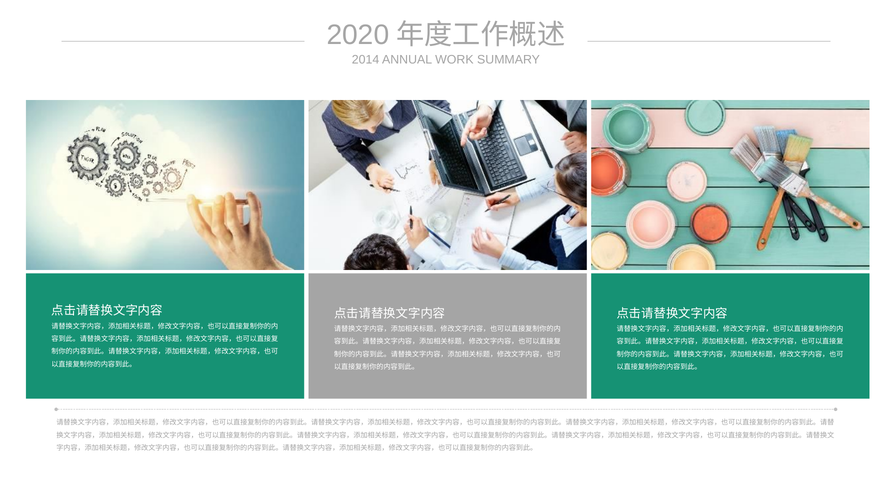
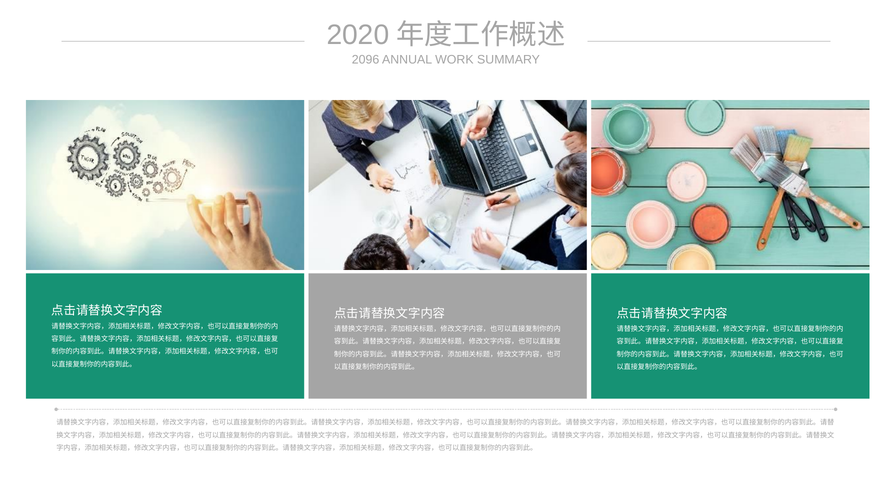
2014: 2014 -> 2096 (366, 60)
